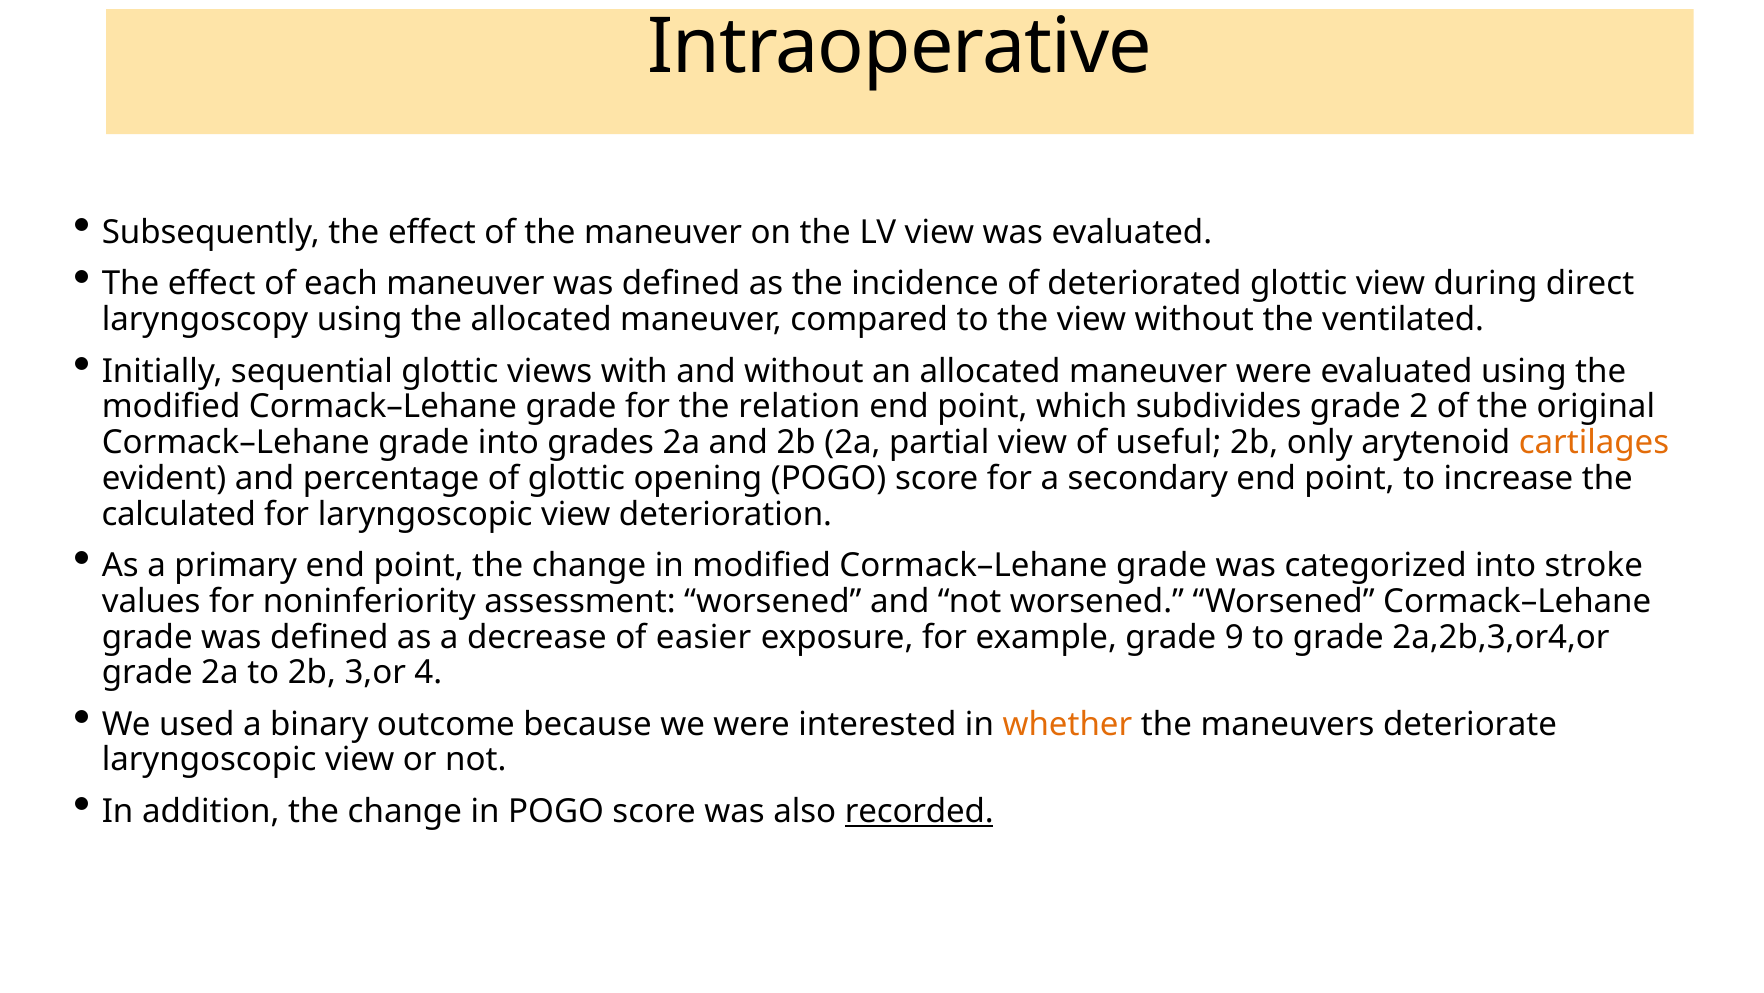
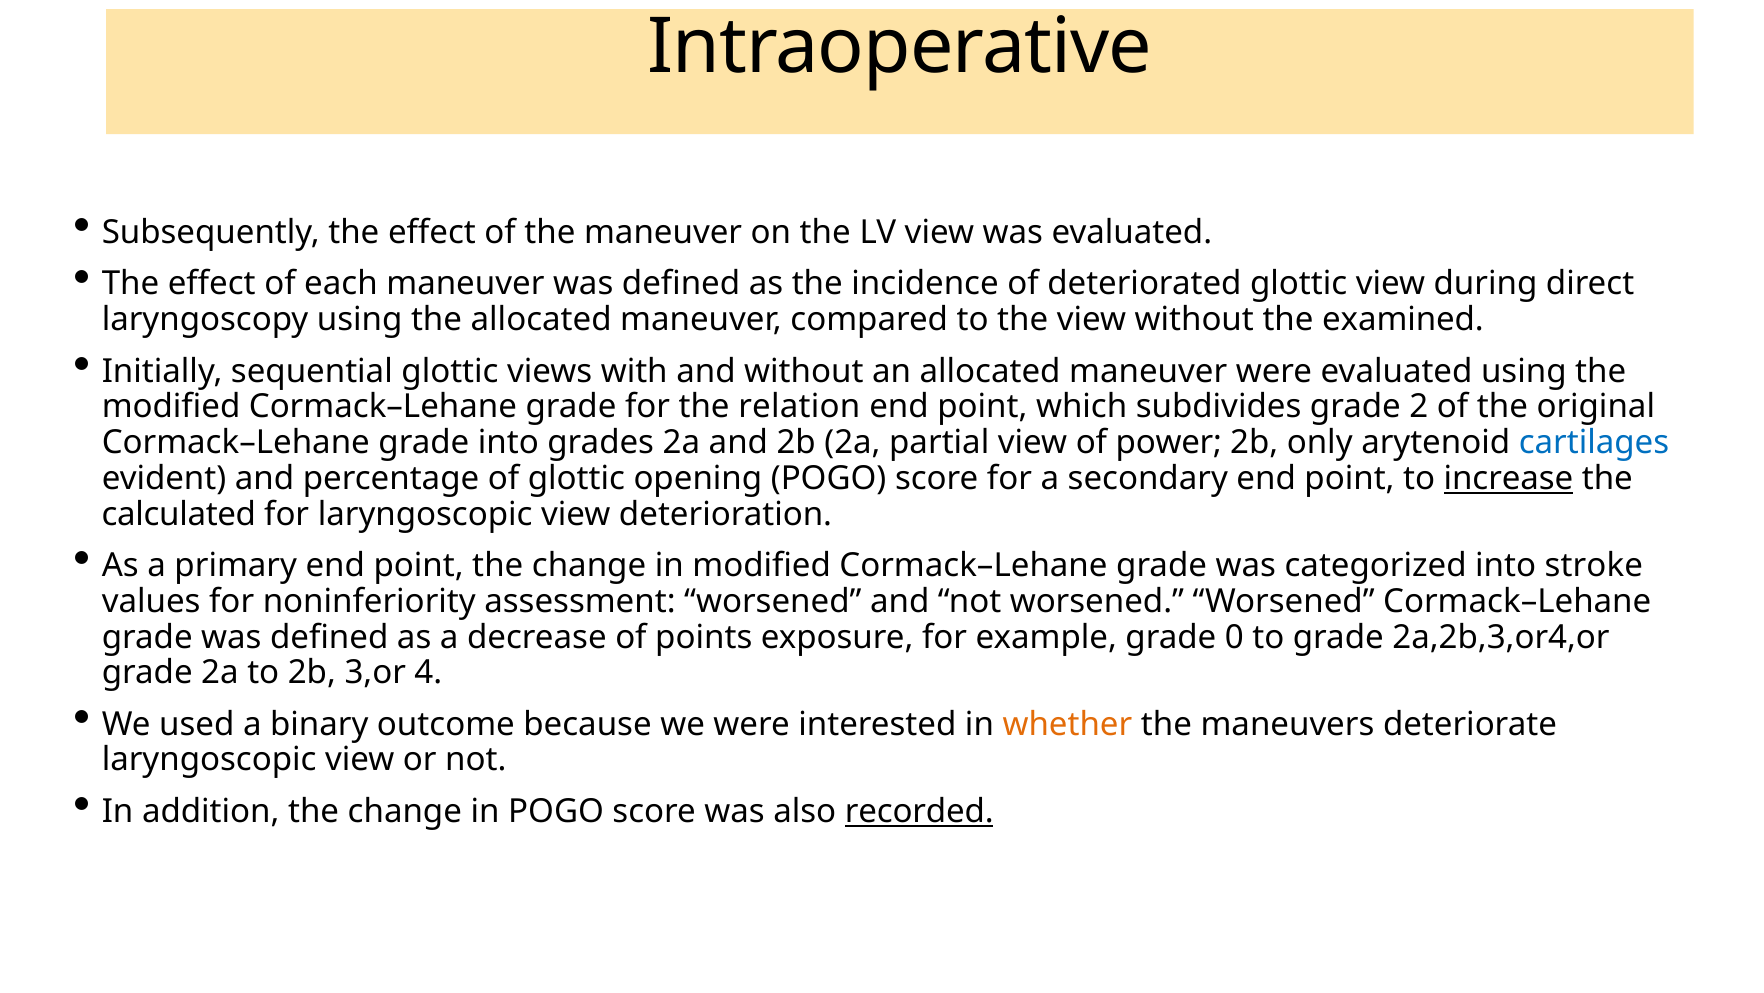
ventilated: ventilated -> examined (1403, 320)
useful: useful -> power (1169, 442)
cartilages colour: orange -> blue (1594, 442)
increase underline: none -> present (1508, 478)
easier: easier -> points (704, 637)
9: 9 -> 0 (1234, 637)
